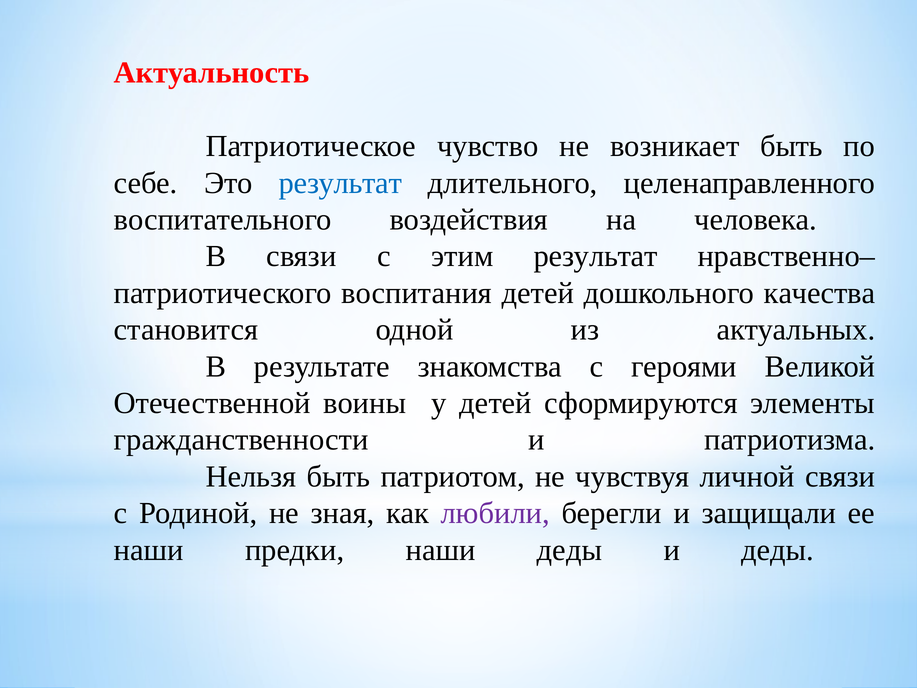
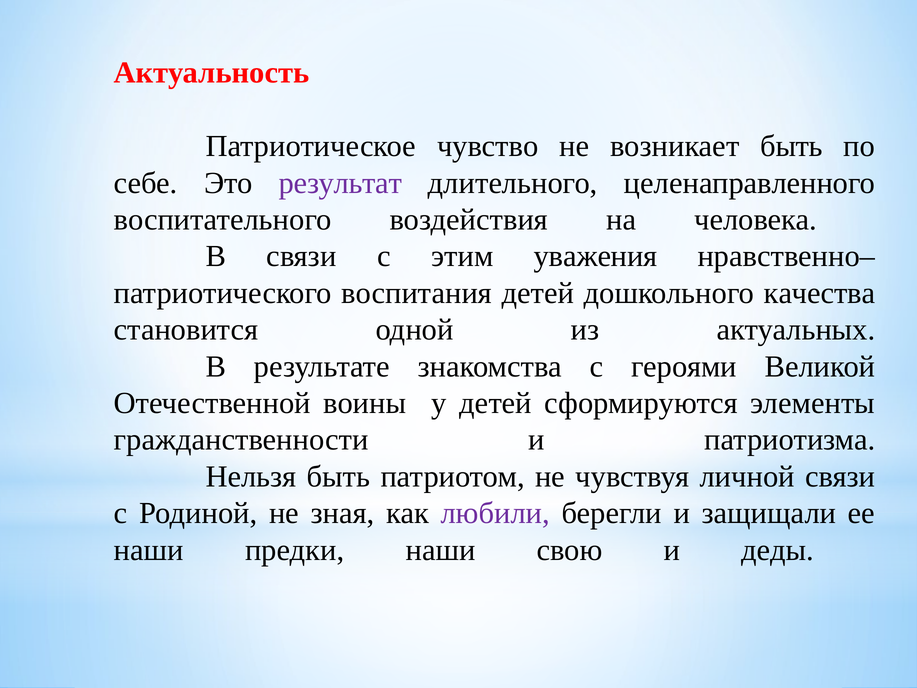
результат colour: blue -> purple (340, 183)
этим результат: результат -> уважения (596, 256)
наши деды: деды -> свою (570, 550)
